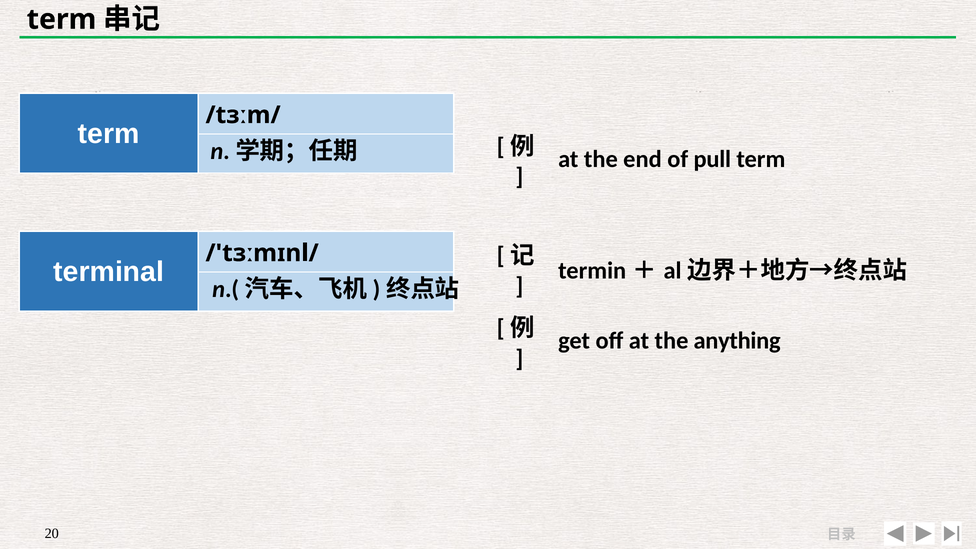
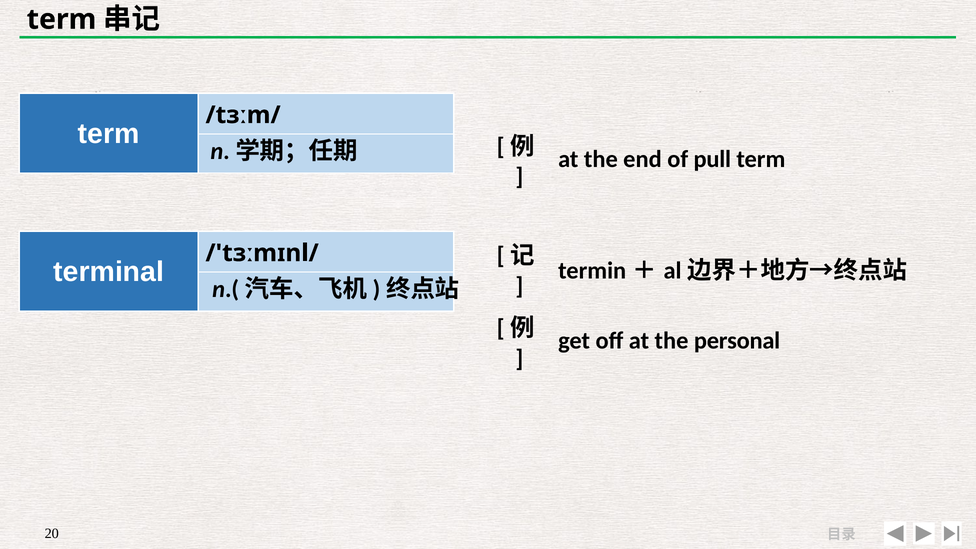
anything: anything -> personal (737, 341)
